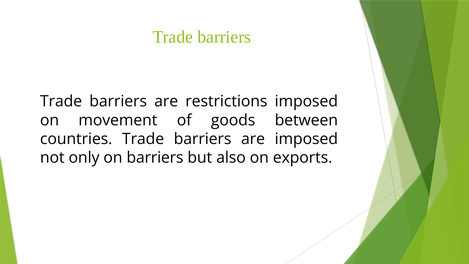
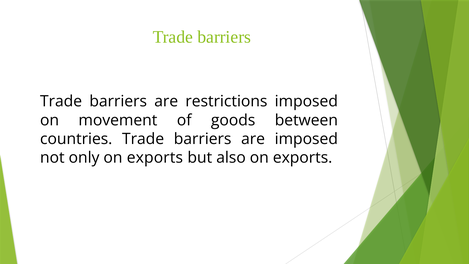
only on barriers: barriers -> exports (155, 158)
